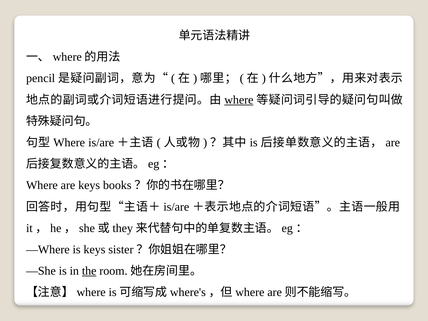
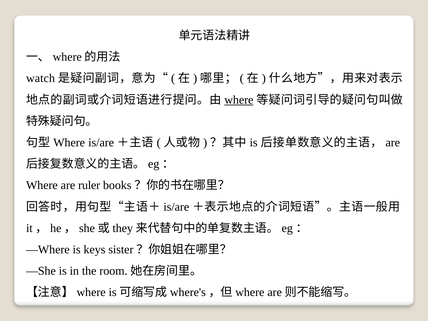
pencil: pencil -> watch (41, 78)
are keys: keys -> ruler (89, 185)
the underline: present -> none (89, 271)
